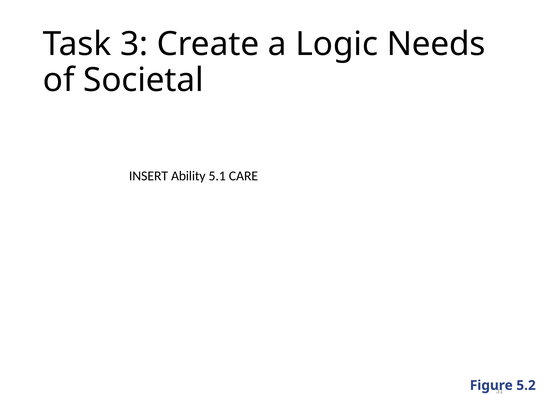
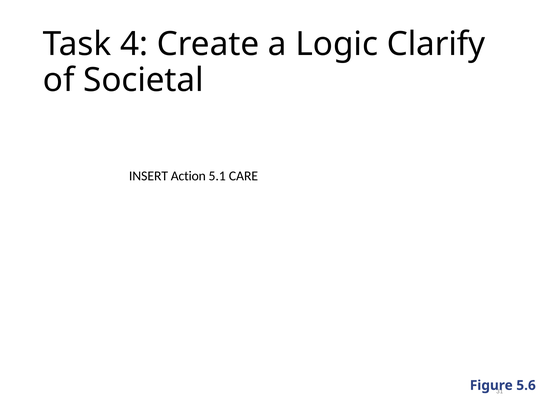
3: 3 -> 4 (134, 44)
Needs: Needs -> Clarify (436, 44)
Ability: Ability -> Action (188, 176)
5.2: 5.2 -> 5.6 (526, 385)
